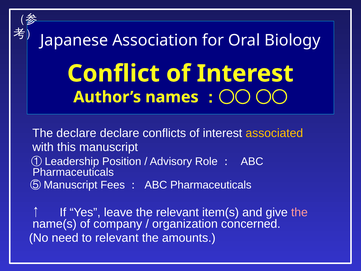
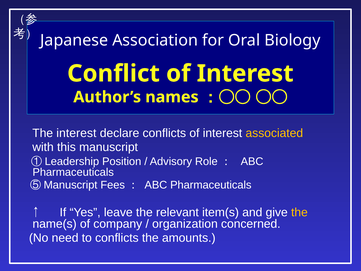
The declare: declare -> interest (76, 133)
the colour: pink -> yellow (299, 212)
to relevant: relevant -> conflicts (117, 238)
